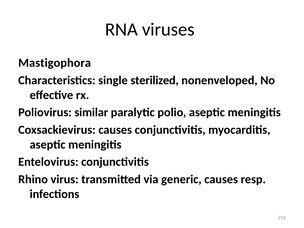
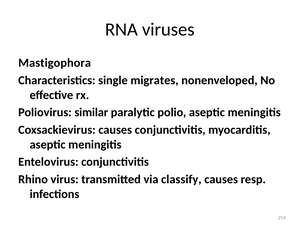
sterilized: sterilized -> migrates (154, 80)
generic: generic -> classify (181, 179)
